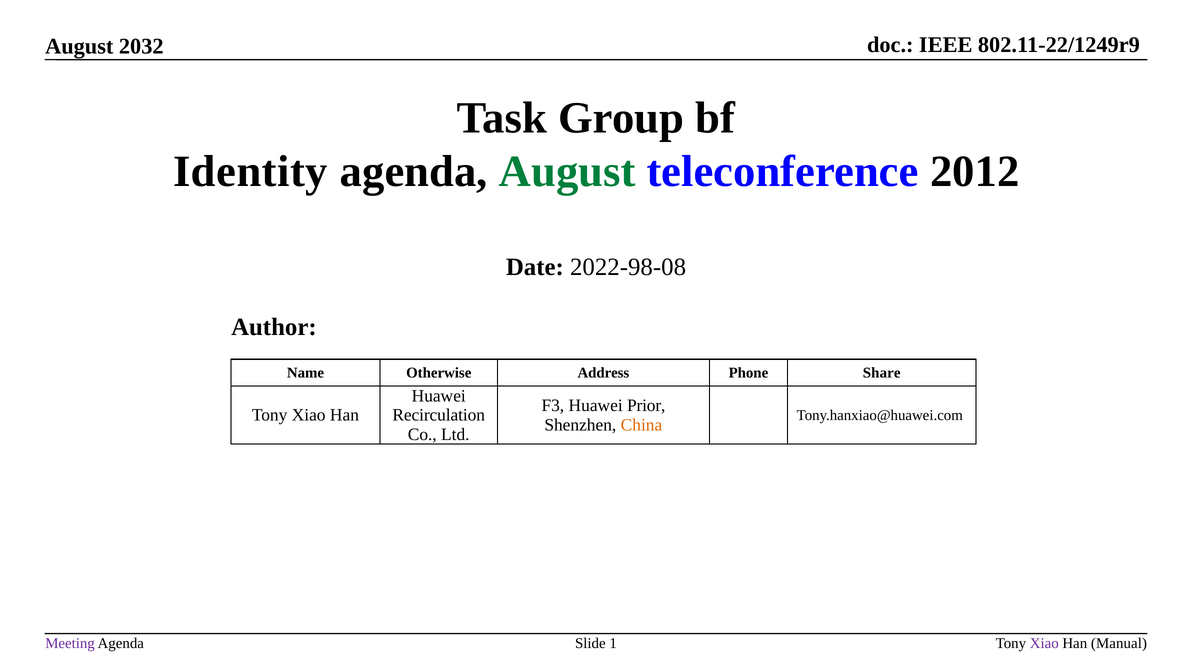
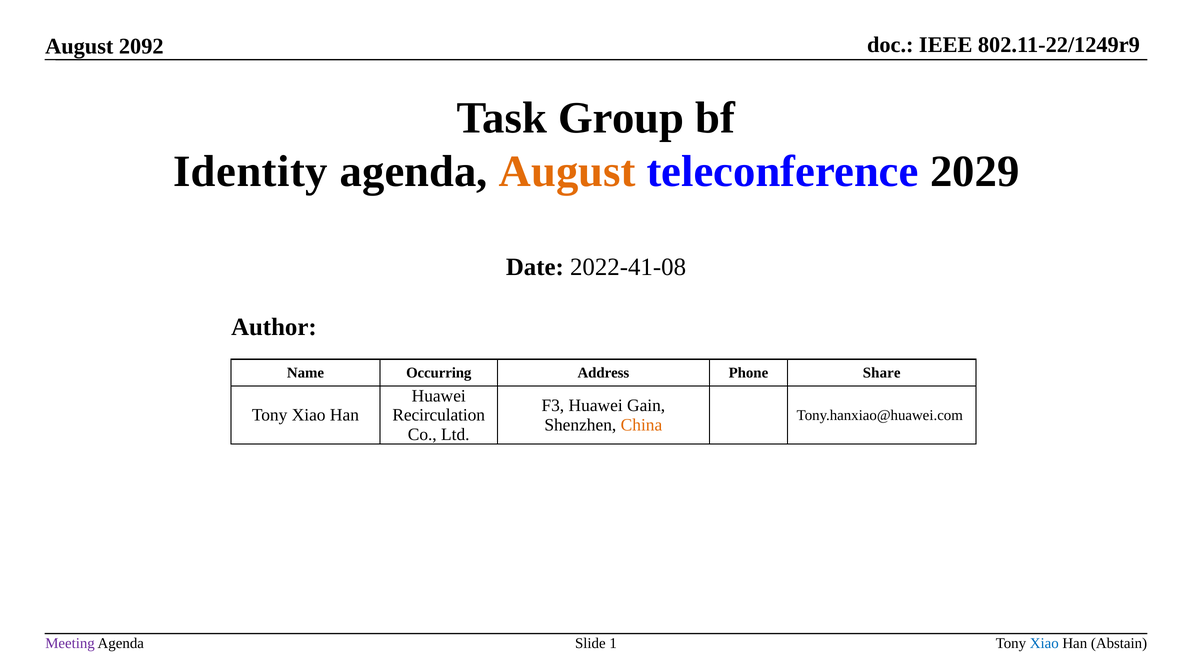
2032: 2032 -> 2092 (141, 46)
August colour: green -> orange (567, 171)
2012: 2012 -> 2029 (975, 171)
2022-98-08: 2022-98-08 -> 2022-41-08 (628, 267)
Otherwise: Otherwise -> Occurring (439, 373)
Prior: Prior -> Gain (646, 405)
Xiao colour: purple -> blue (1044, 643)
Manual: Manual -> Abstain (1119, 643)
